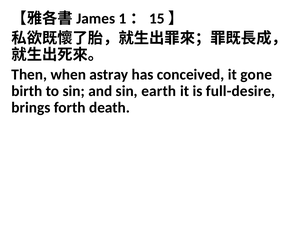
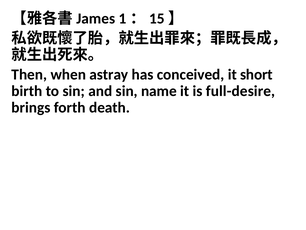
gone: gone -> short (256, 74)
earth: earth -> name (159, 91)
